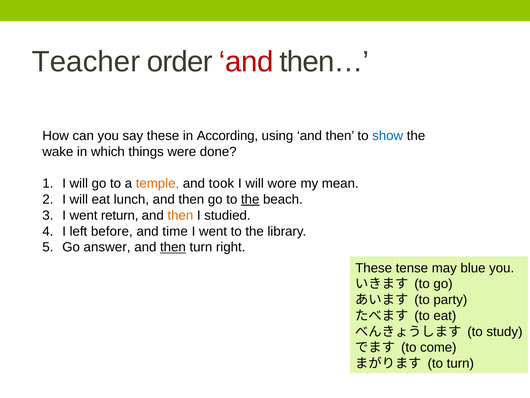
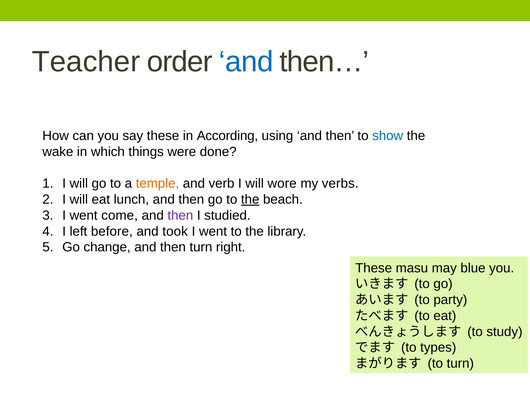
and colour: red -> blue (246, 62)
took: took -> verb (222, 183)
mean: mean -> verbs (340, 183)
return: return -> come (120, 215)
then colour: orange -> purple (180, 215)
time: time -> took (175, 231)
answer: answer -> change (107, 247)
then underline: present -> none (173, 247)
tense: tense -> masu (412, 268)
come: come -> types (438, 347)
